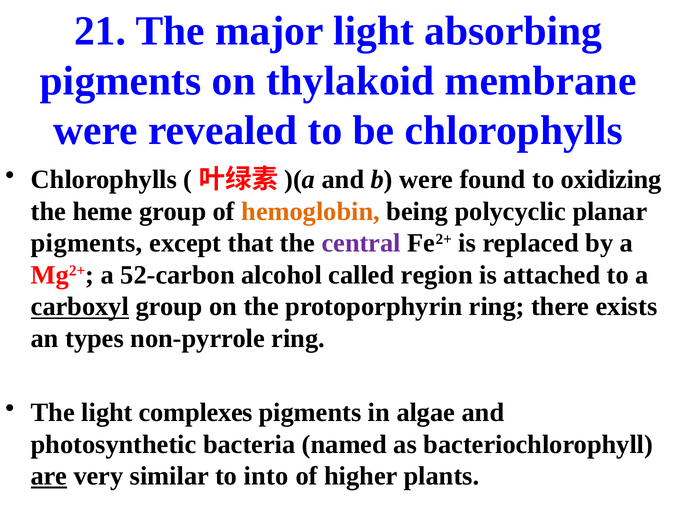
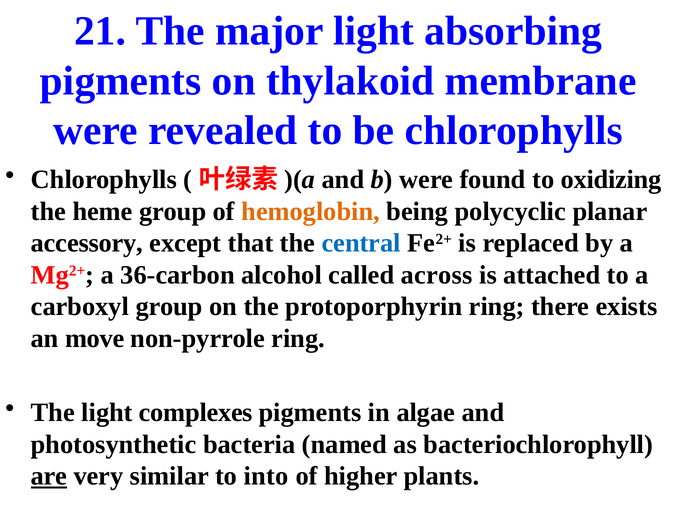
pigments: pigments -> accessory (87, 243)
central colour: purple -> blue (361, 243)
52-carbon: 52-carbon -> 36-carbon (178, 275)
region: region -> across (437, 275)
carboxyl underline: present -> none (80, 307)
types: types -> move (95, 339)
